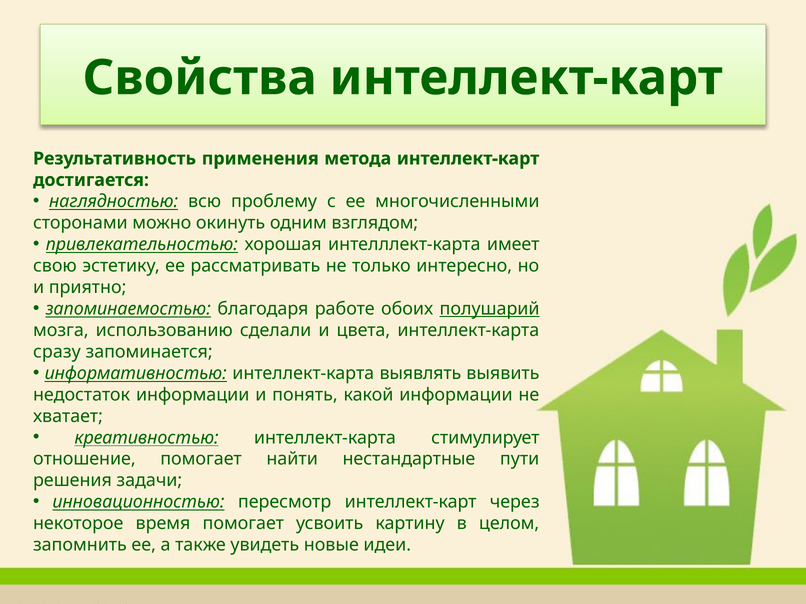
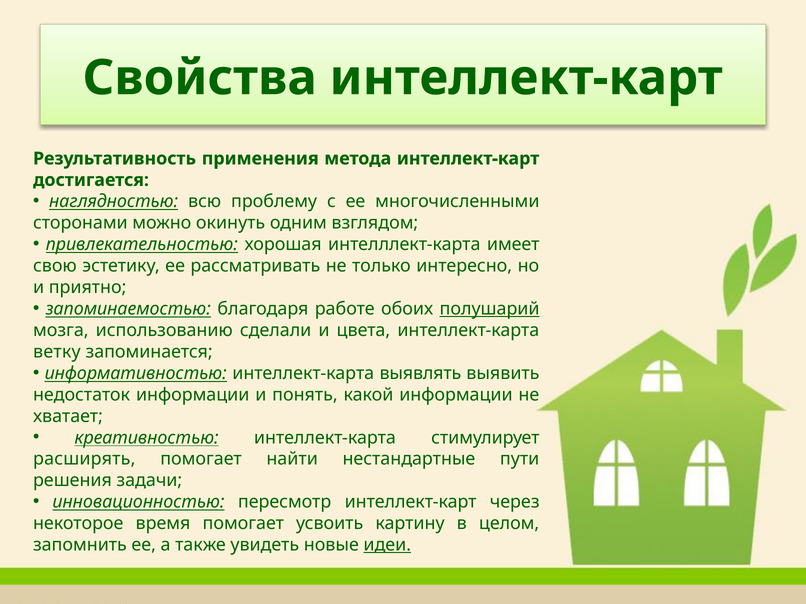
сразу: сразу -> ветку (57, 352)
отношение: отношение -> расширять (84, 459)
идеи underline: none -> present (387, 545)
